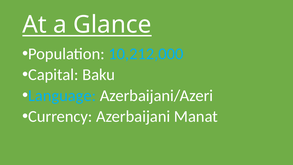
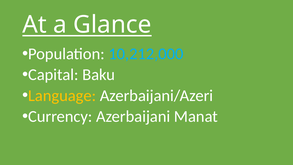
Language colour: light blue -> yellow (62, 95)
